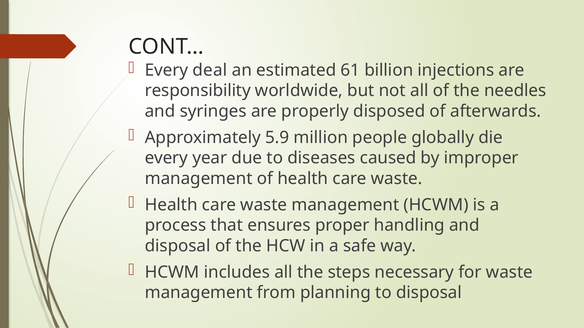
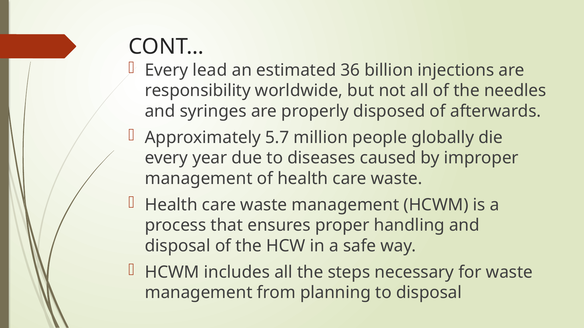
deal: deal -> lead (210, 70)
61: 61 -> 36 (350, 70)
5.9: 5.9 -> 5.7 (277, 138)
